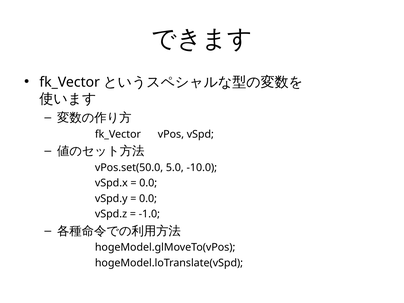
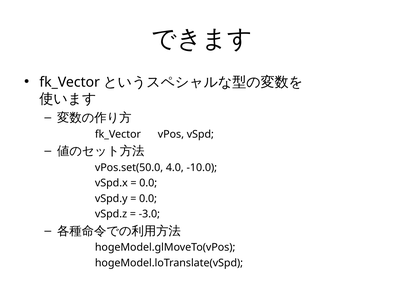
5.0: 5.0 -> 4.0 (175, 168)
-1.0: -1.0 -> -3.0 (149, 214)
